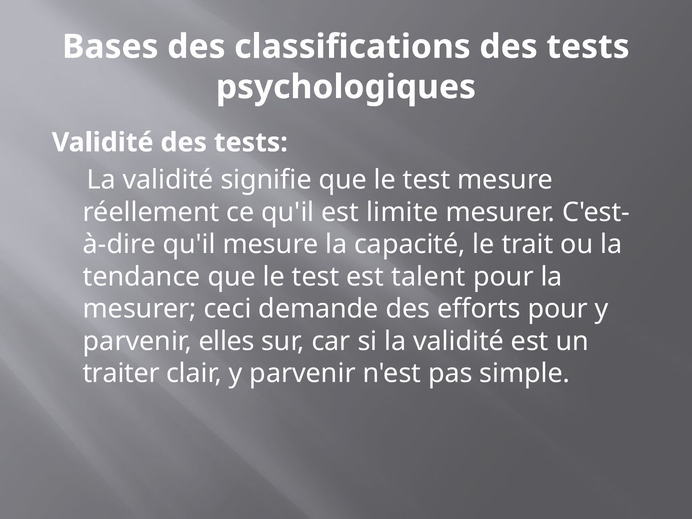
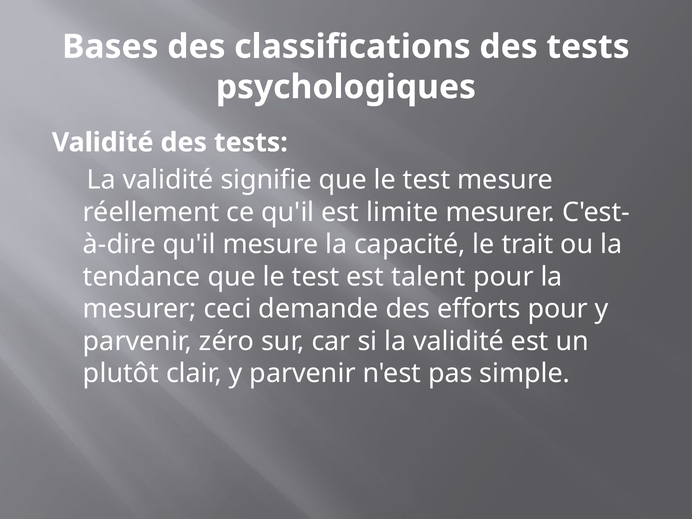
elles: elles -> zéro (226, 341)
traiter: traiter -> plutôt (121, 373)
